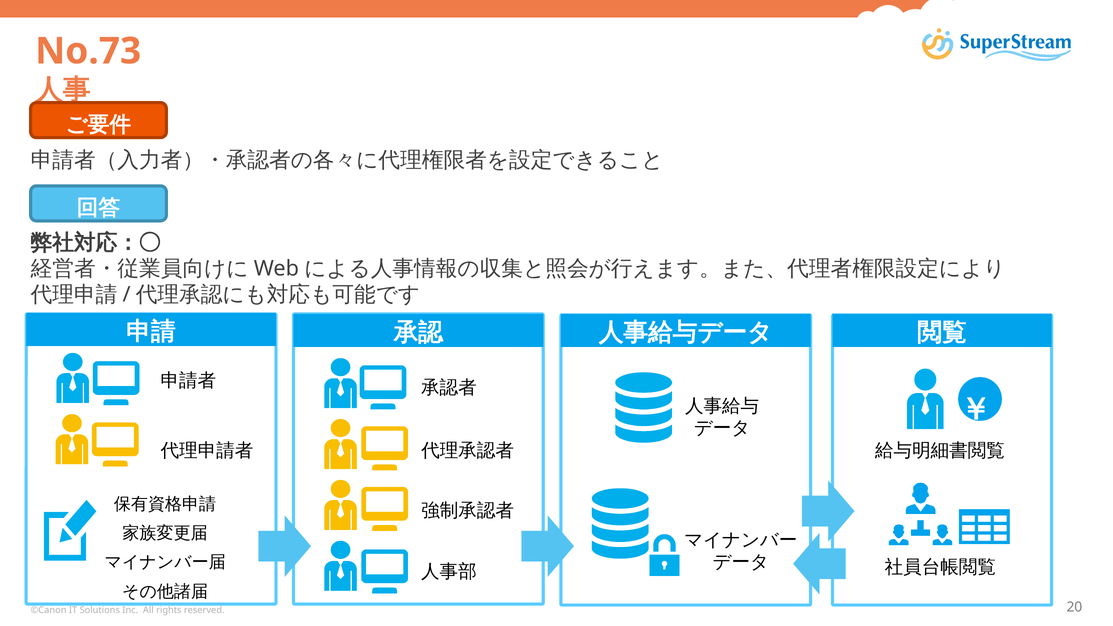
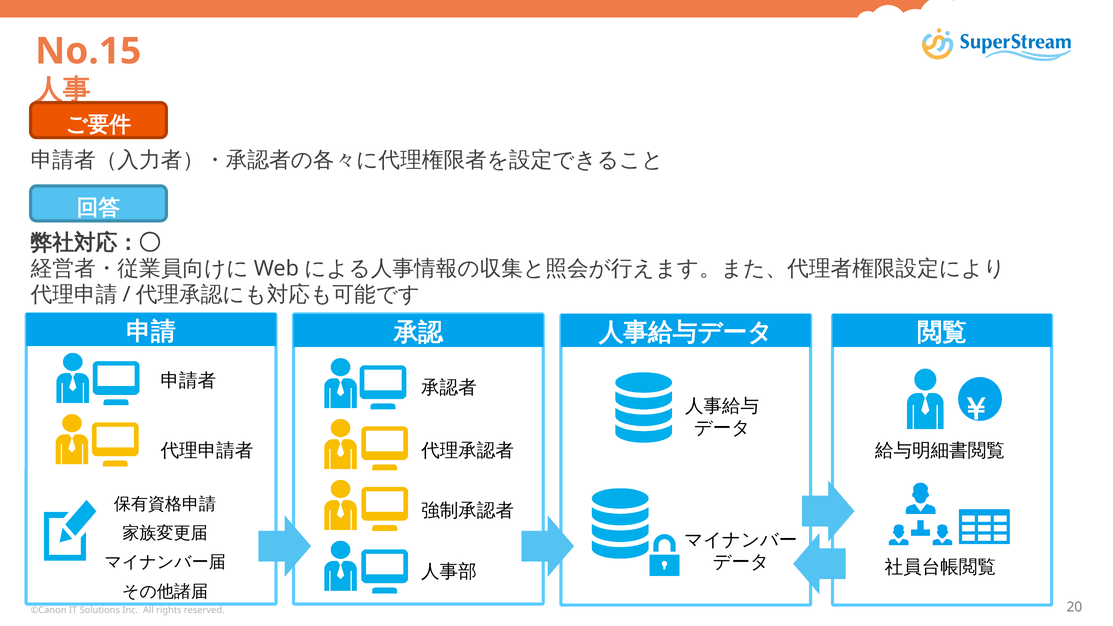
No.73: No.73 -> No.15 (88, 51)
